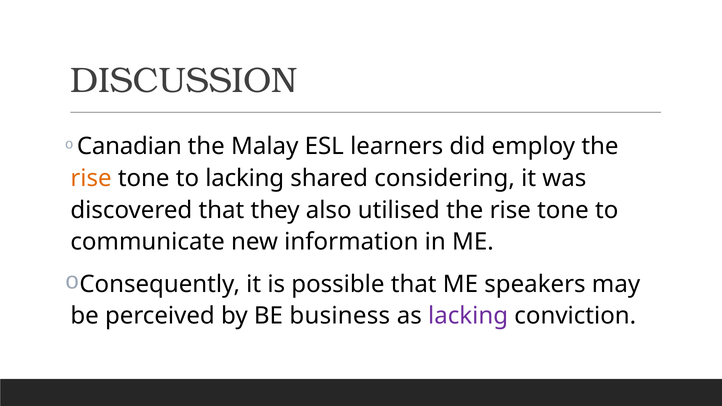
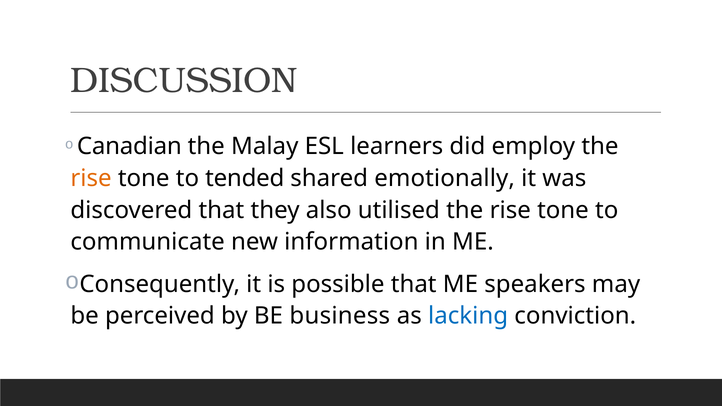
to lacking: lacking -> tended (245, 178)
considering: considering -> emotionally (445, 178)
lacking colour: purple -> blue (468, 316)
